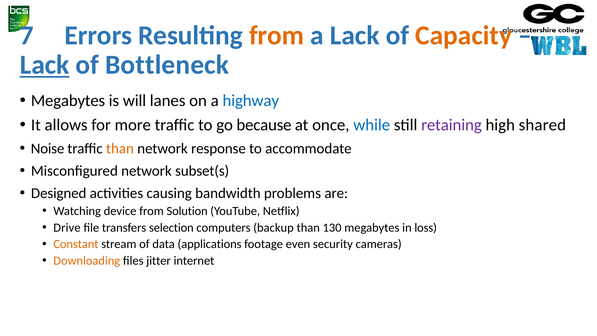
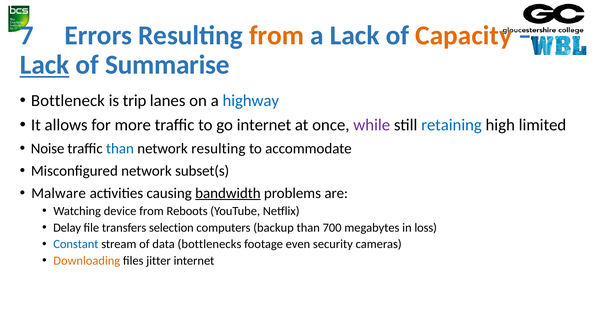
Bottleneck: Bottleneck -> Summarise (167, 65)
Megabytes: Megabytes -> Bottleneck (68, 101)
will: will -> trip (135, 101)
go because: because -> internet (264, 125)
while colour: blue -> purple (372, 125)
retaining colour: purple -> blue (451, 125)
shared: shared -> limited (542, 125)
than colour: orange -> blue (120, 148)
network response: response -> resulting (218, 148)
Designed: Designed -> Malware (59, 193)
bandwidth underline: none -> present (228, 193)
Solution: Solution -> Reboots (187, 211)
Drive: Drive -> Delay (67, 227)
130: 130 -> 700 (332, 227)
Constant colour: orange -> blue (76, 244)
applications: applications -> bottlenecks (209, 244)
